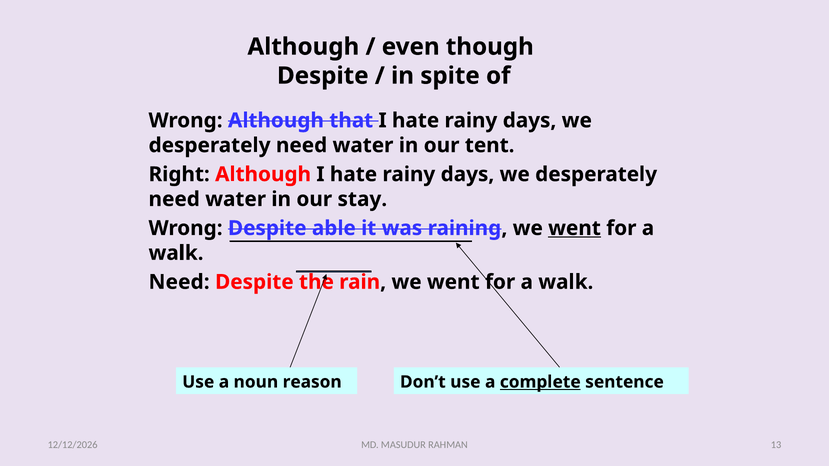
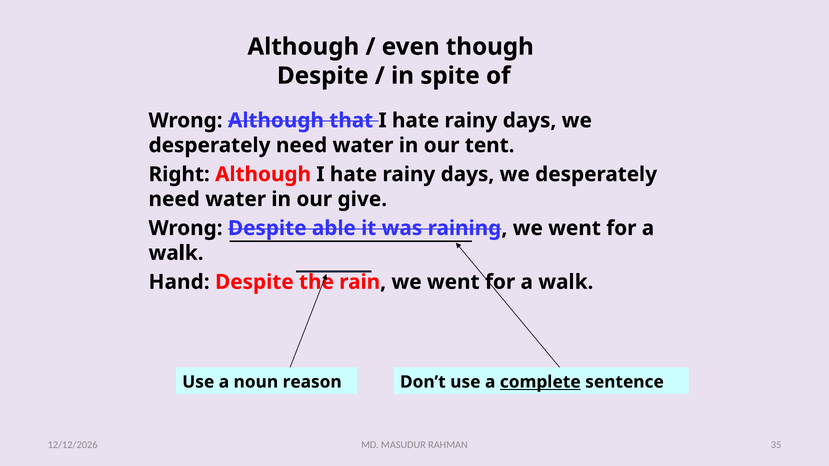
stay: stay -> give (362, 199)
went underline: present -> none (574, 228)
Need: Need -> Hand (179, 282)
13: 13 -> 35 (776, 445)
